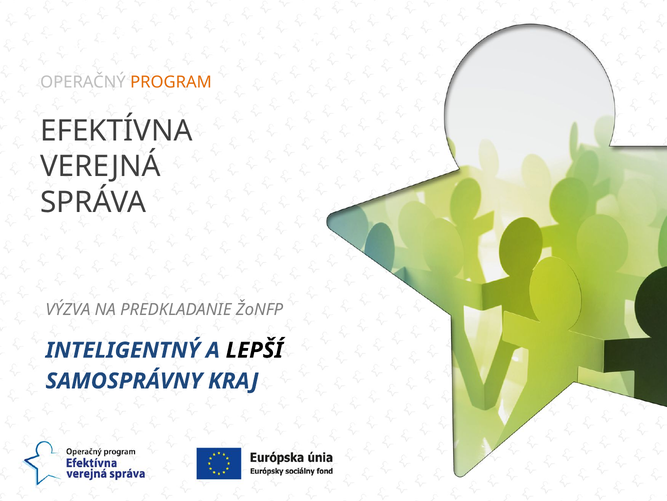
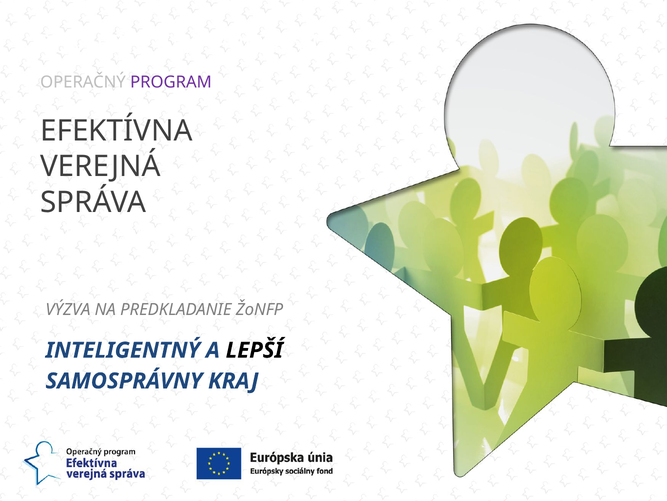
PROGRAM colour: orange -> purple (171, 82)
